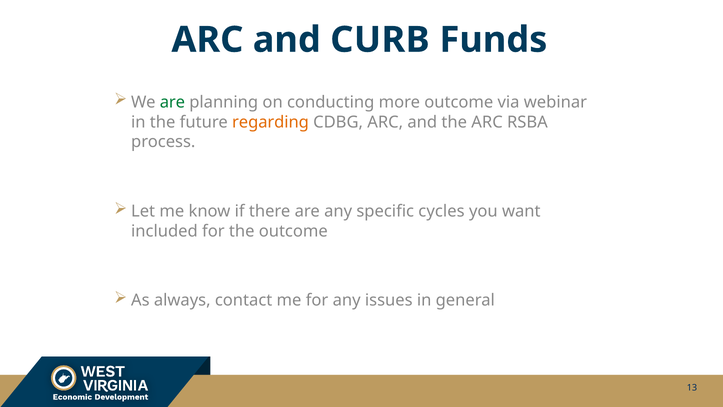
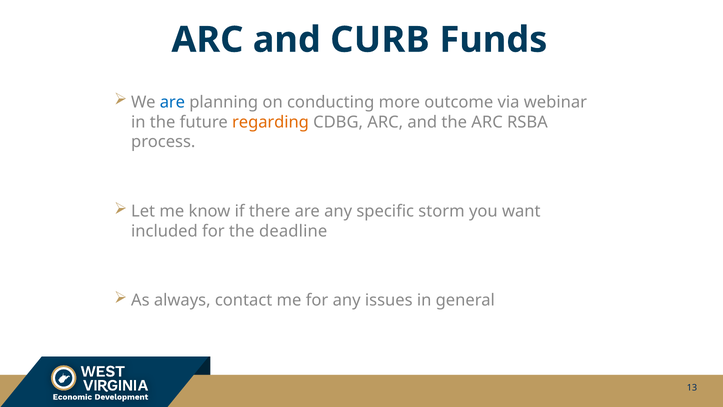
are colour: green -> blue (172, 102)
cycles: cycles -> storm (442, 211)
the outcome: outcome -> deadline (293, 231)
